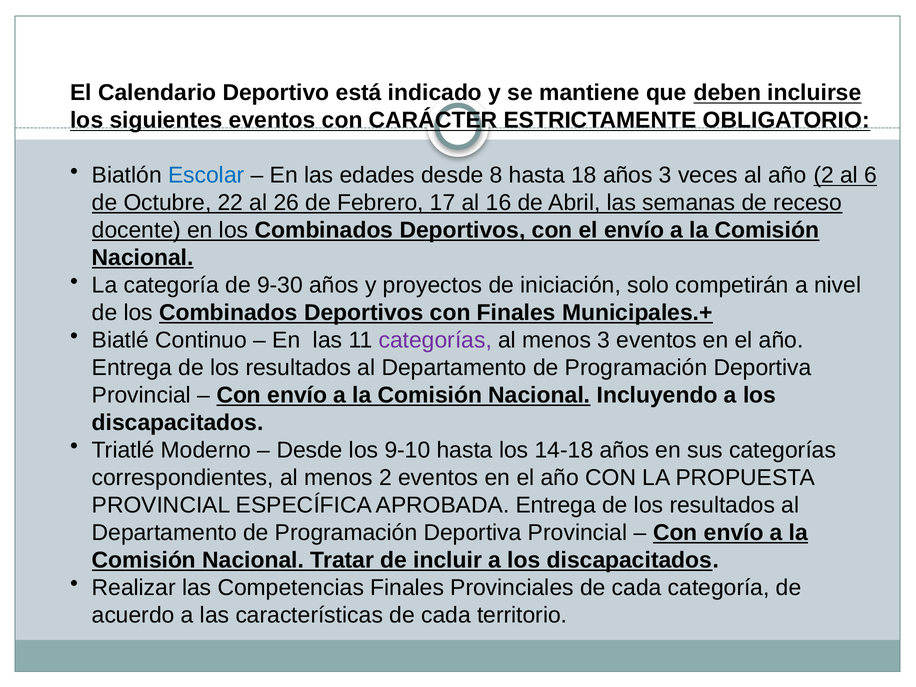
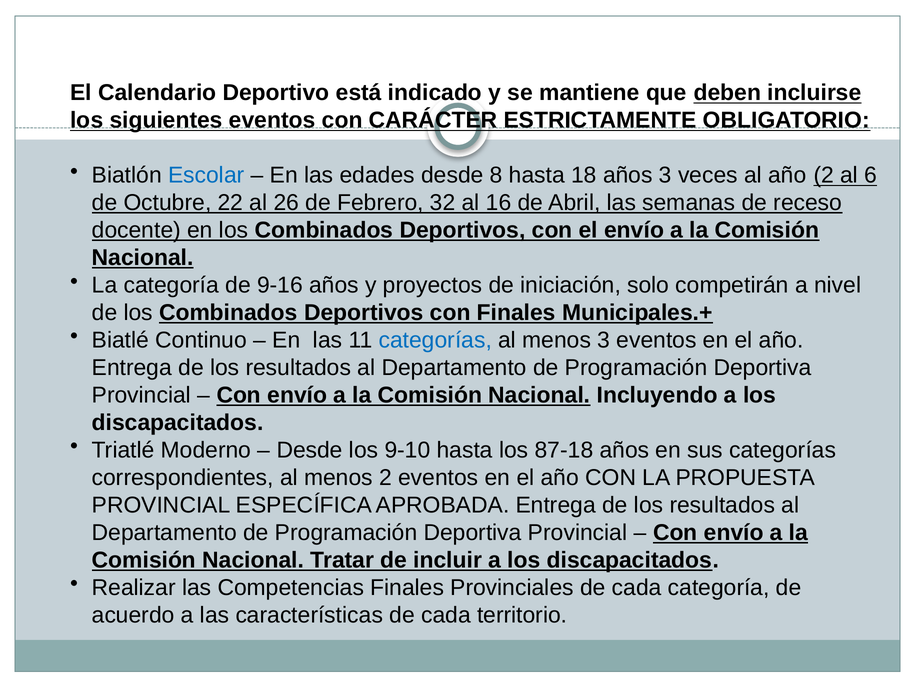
17: 17 -> 32 (443, 203)
9-30: 9-30 -> 9-16 (280, 285)
categorías colour: purple -> blue (435, 340)
14-18: 14-18 -> 87-18 (564, 450)
